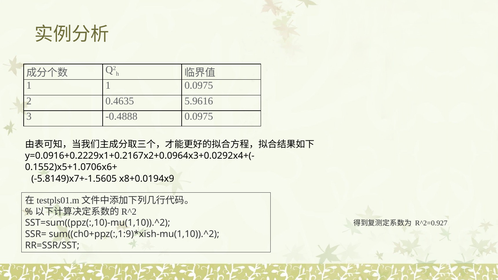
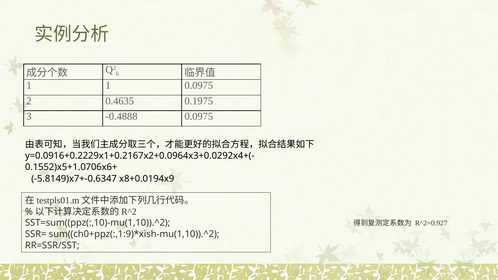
5.9616: 5.9616 -> 0.1975 (199, 101)
-5.8149)x7+-1.5605: -5.8149)x7+-1.5605 -> -5.8149)x7+-0.6347 (74, 179)
